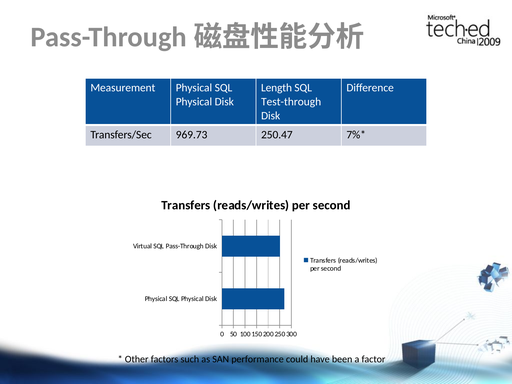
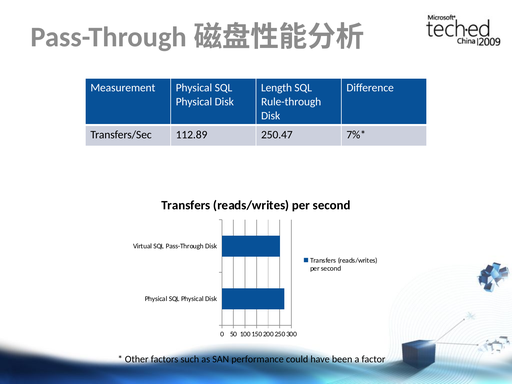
Test-through: Test-through -> Rule-through (291, 102)
969.73: 969.73 -> 112.89 (192, 135)
